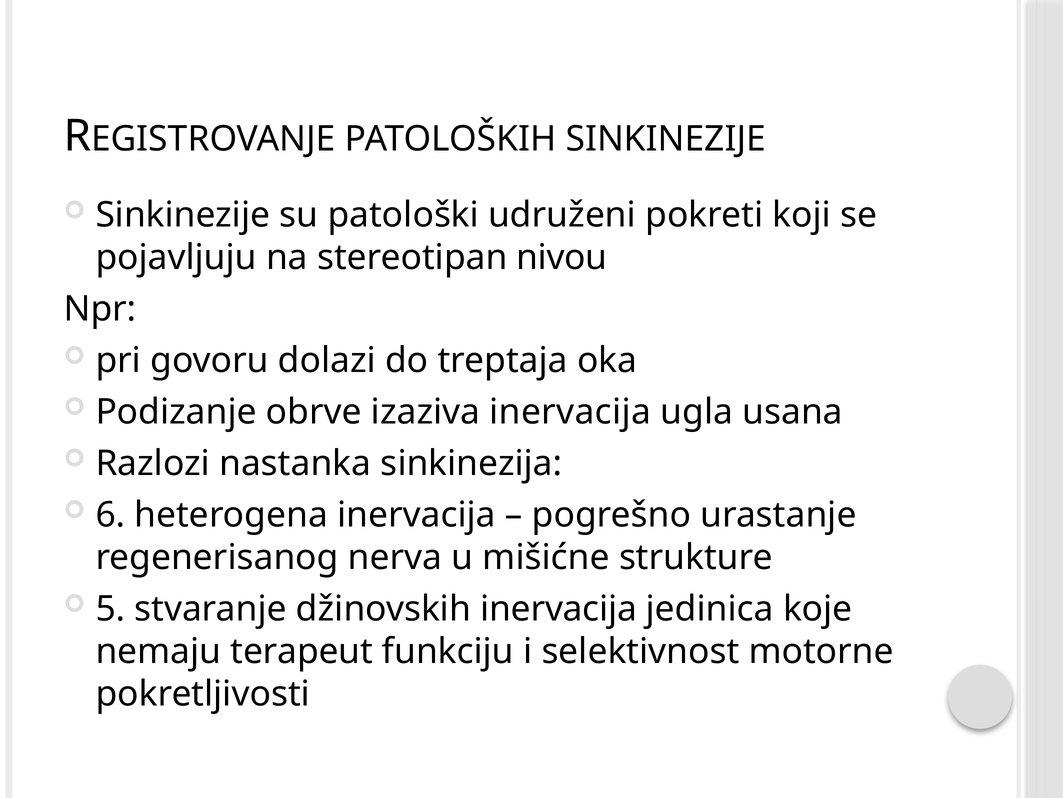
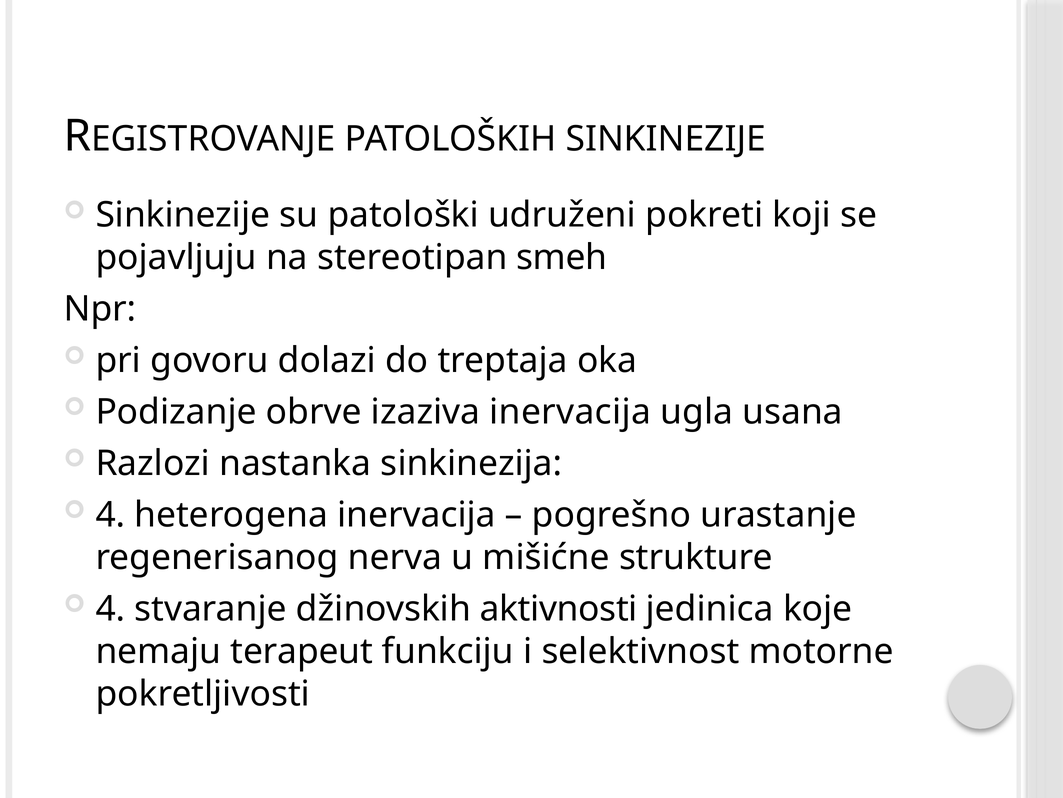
nivou: nivou -> smeh (562, 258)
6: 6 -> 4 (110, 514)
5: 5 -> 4 (110, 608)
džinovskih inervacija: inervacija -> aktivnosti (559, 608)
